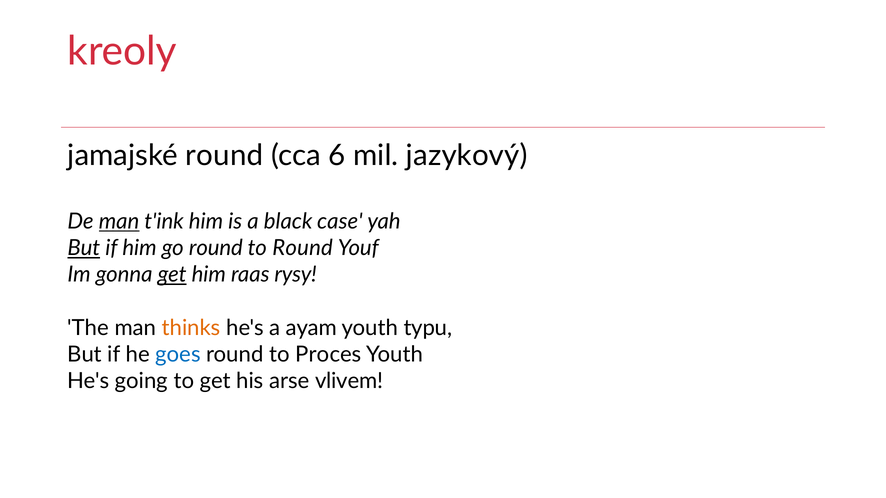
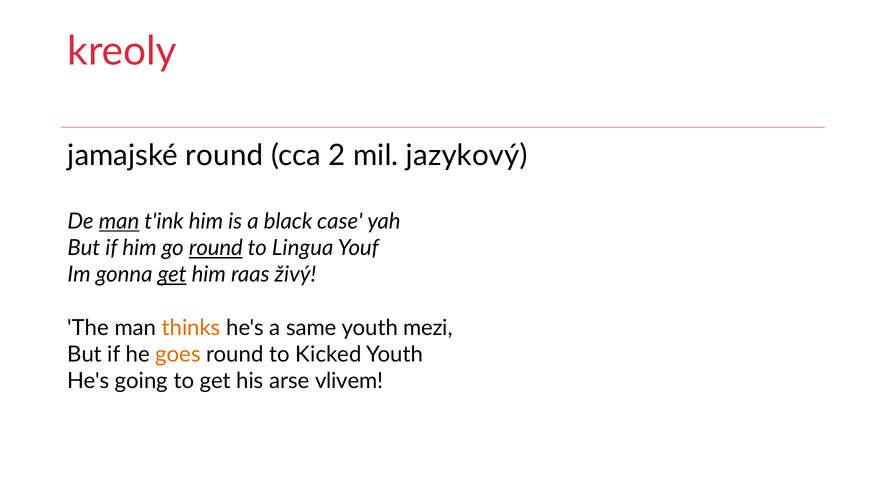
6: 6 -> 2 (337, 156)
But underline: present -> none (84, 248)
round underline: none -> present (216, 248)
to Round: Round -> Lingua (303, 248)
rysy: rysy -> živý (295, 275)
ayam: ayam -> same (311, 328)
typu: typu -> mezi (428, 328)
goes colour: blue -> orange (178, 355)
Proces: Proces -> Kicked (328, 355)
